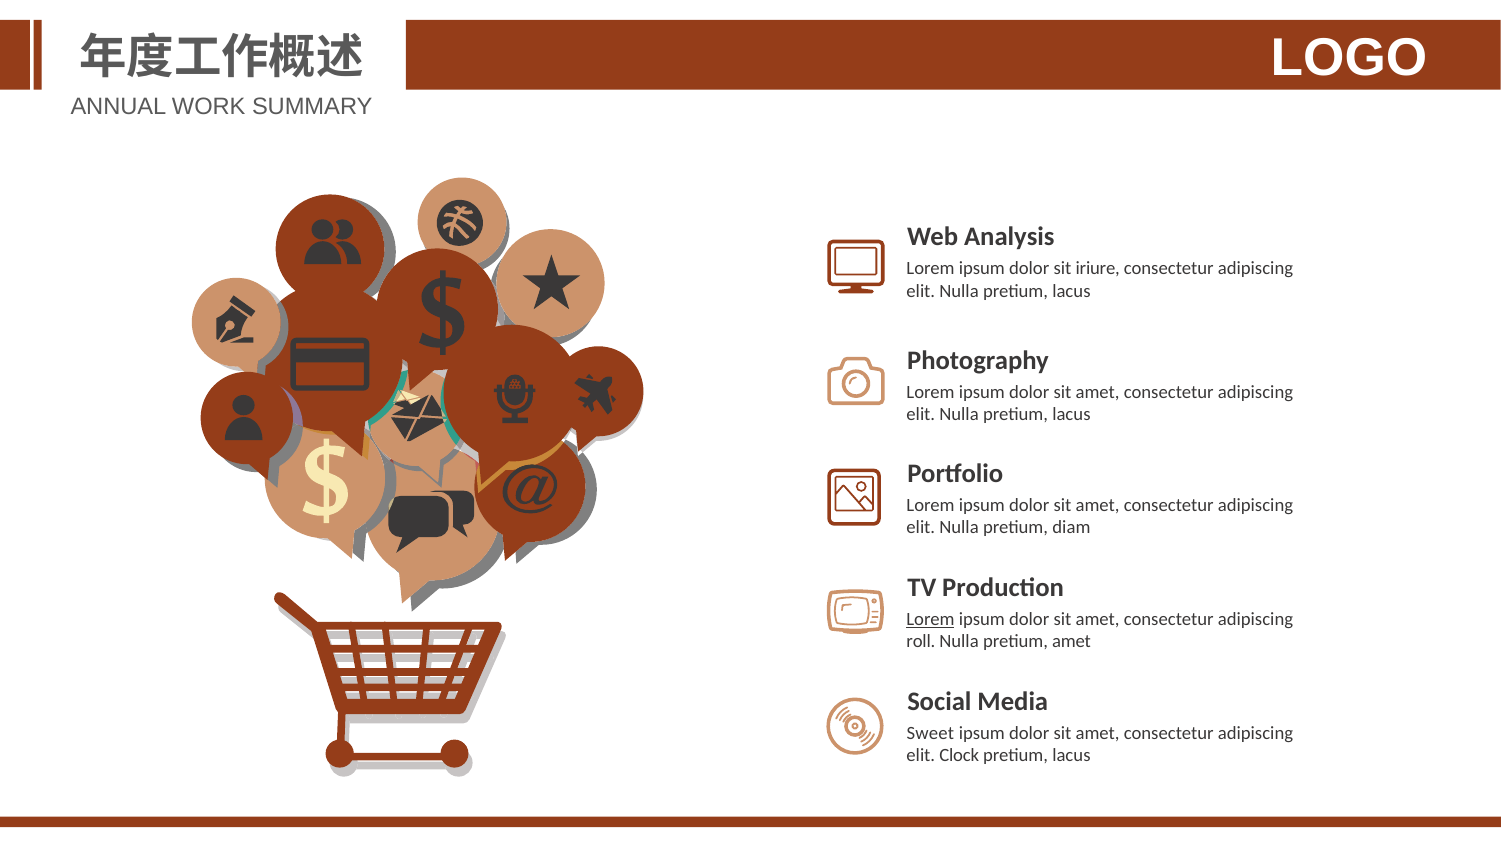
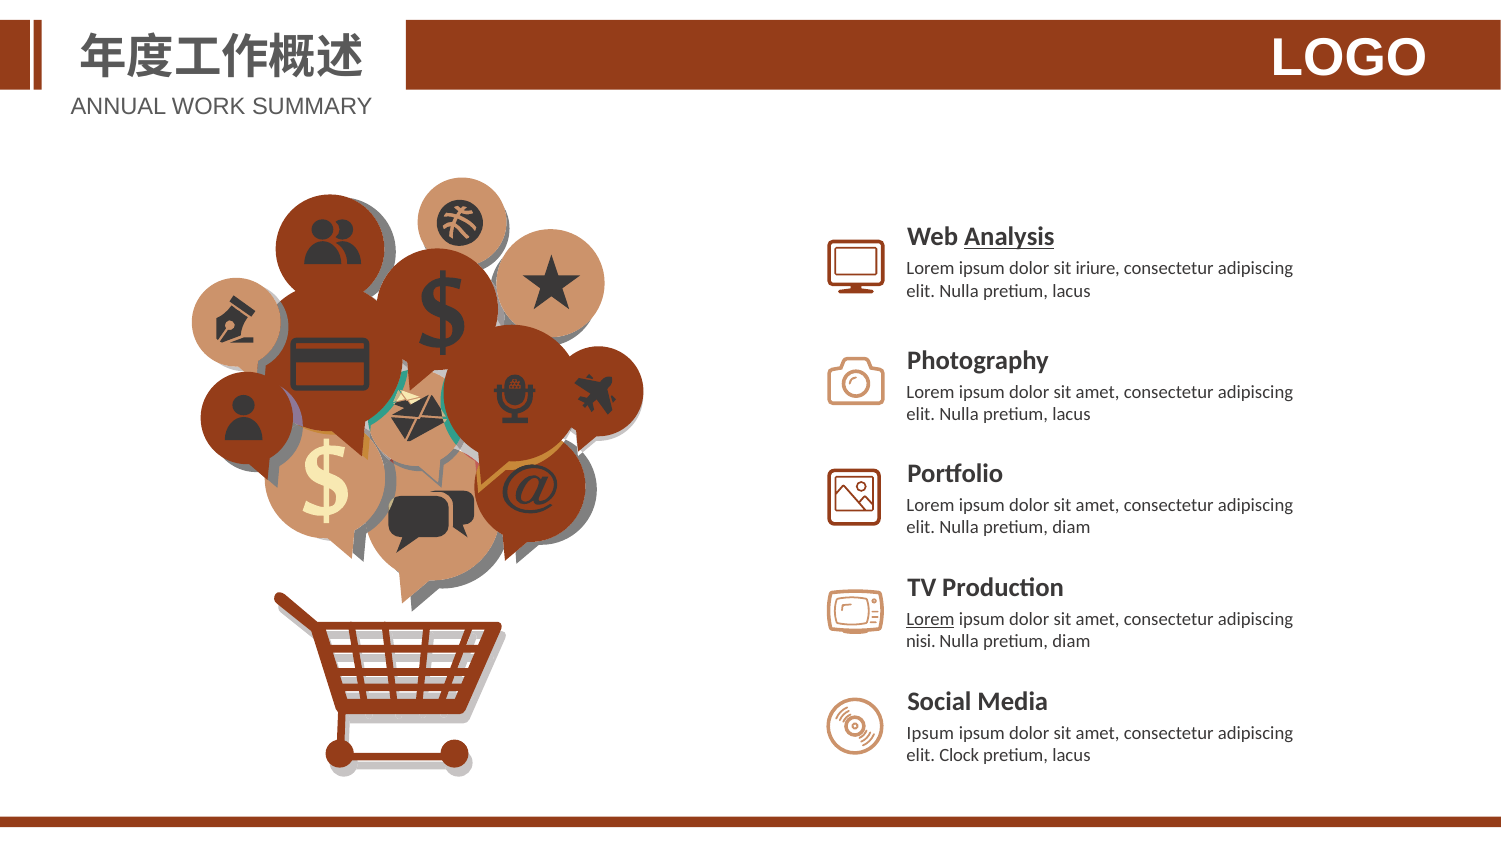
Analysis underline: none -> present (1009, 237)
roll: roll -> nisi (921, 642)
amet: amet -> diam (1071, 642)
Sweet: Sweet -> Ipsum (930, 733)
